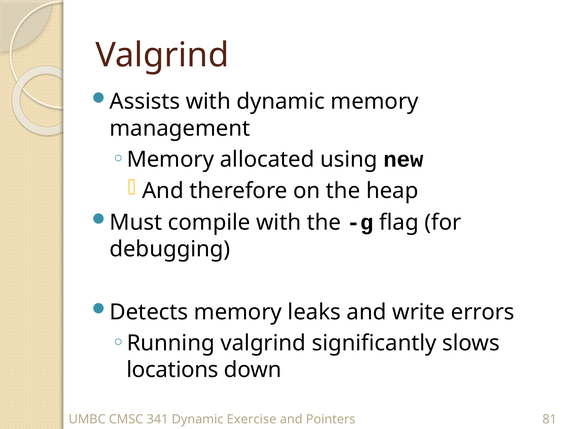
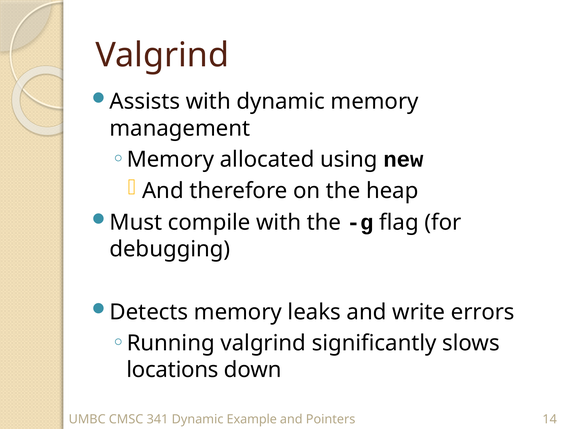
Exercise: Exercise -> Example (252, 419)
81: 81 -> 14 (550, 419)
